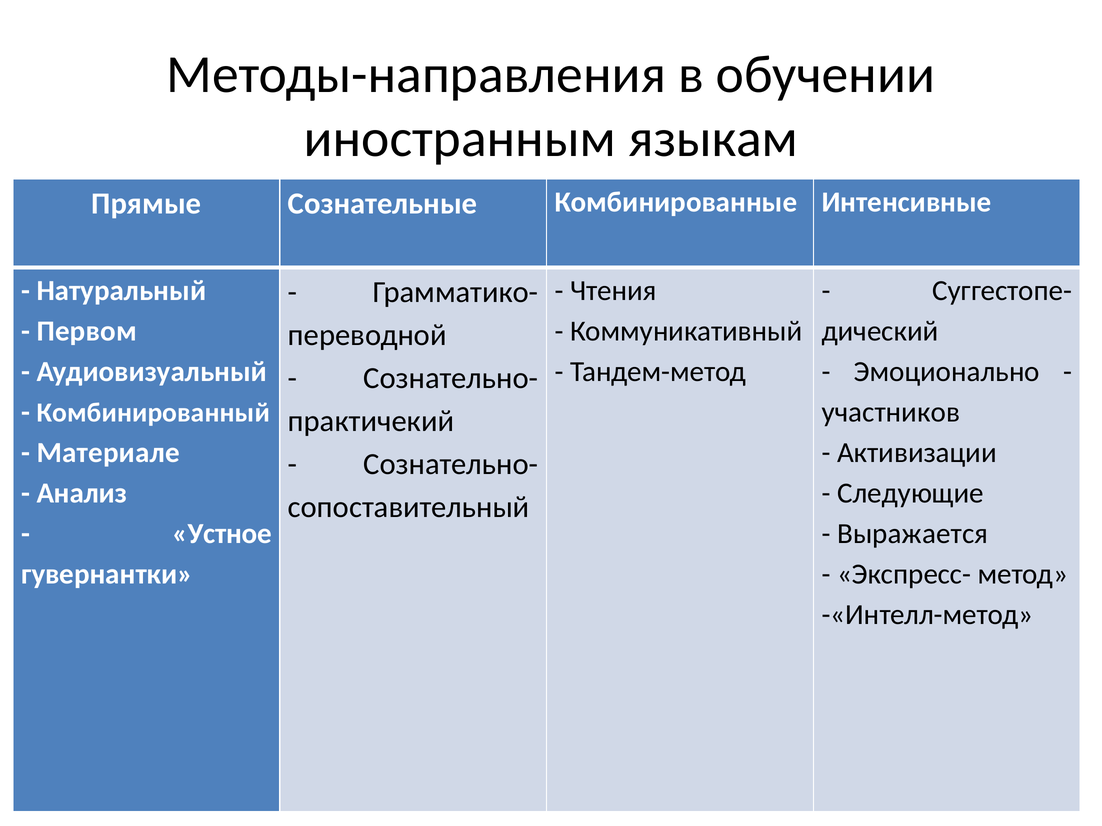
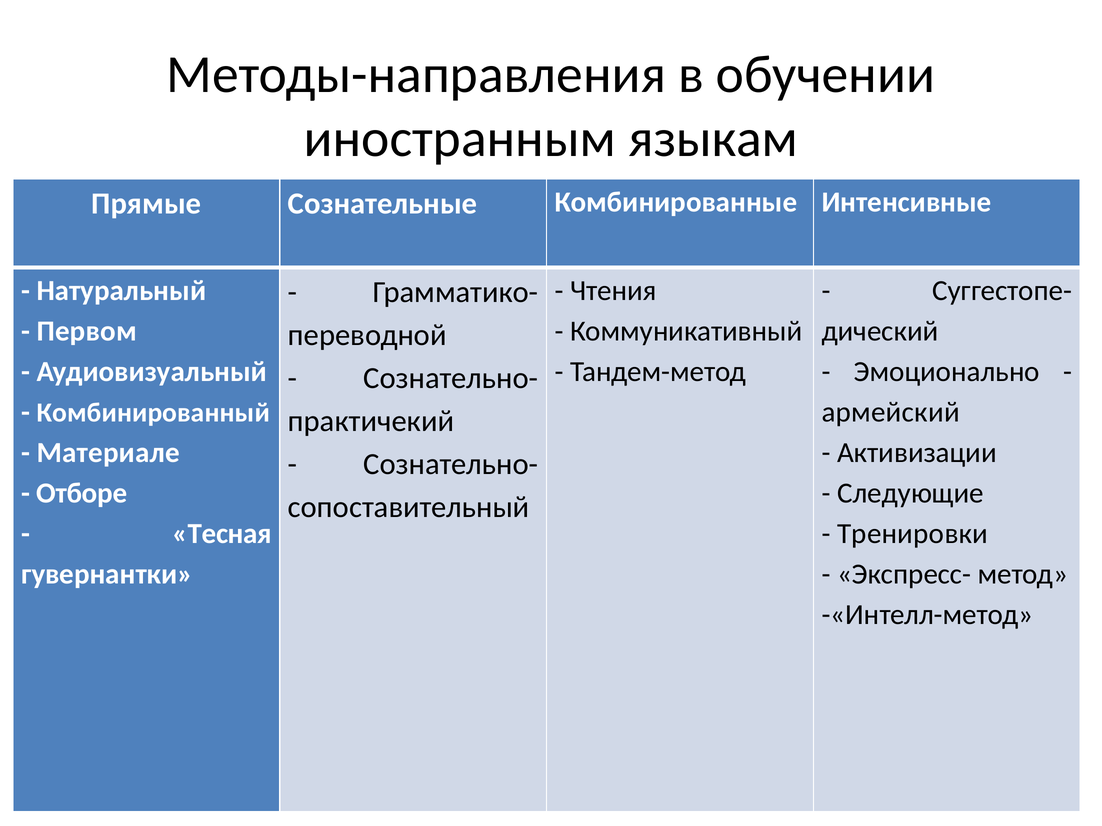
участников: участников -> армейский (891, 412)
Анализ: Анализ -> Отборе (82, 493)
Устное: Устное -> Тесная (222, 534)
Выражается: Выражается -> Тренировки (913, 534)
